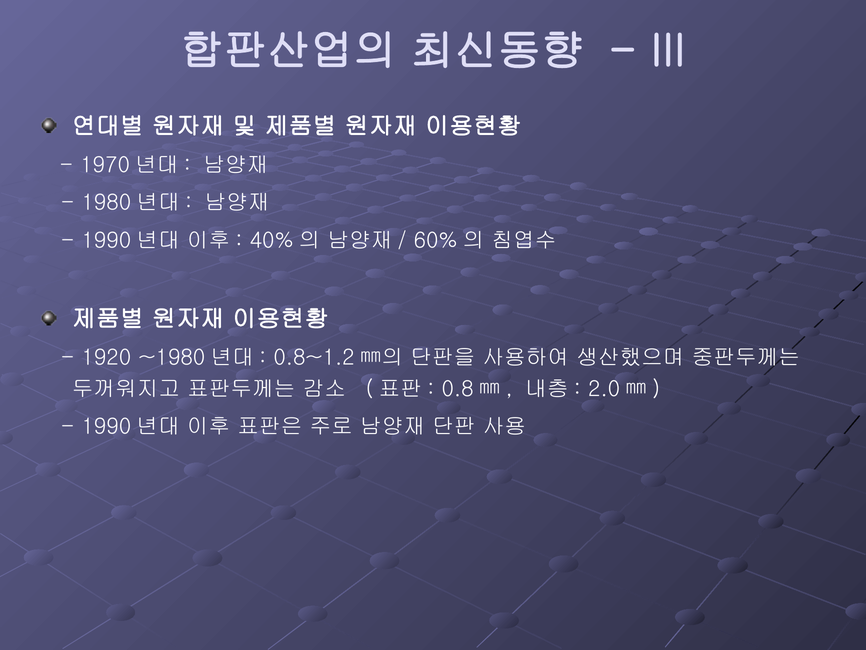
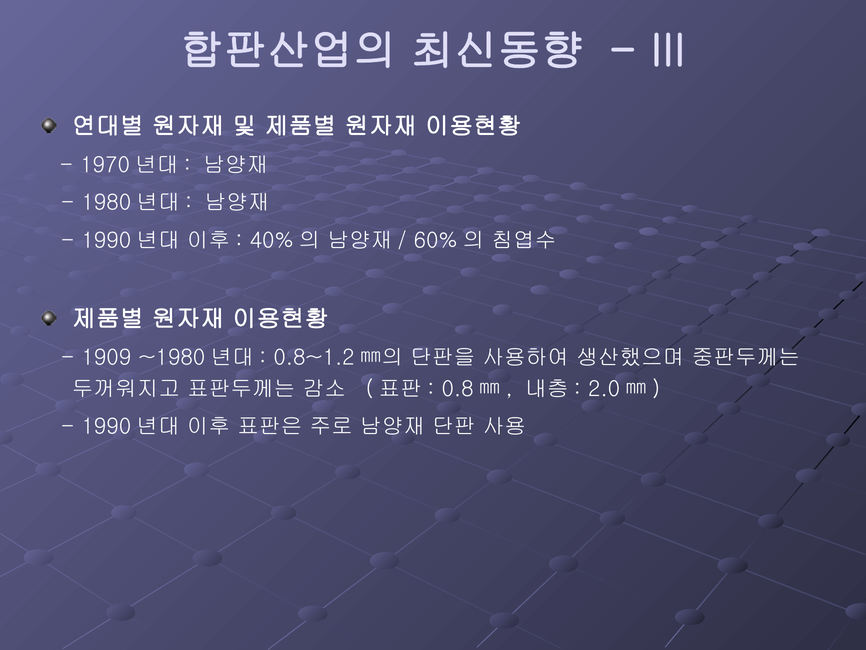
1920: 1920 -> 1909 (106, 357)
